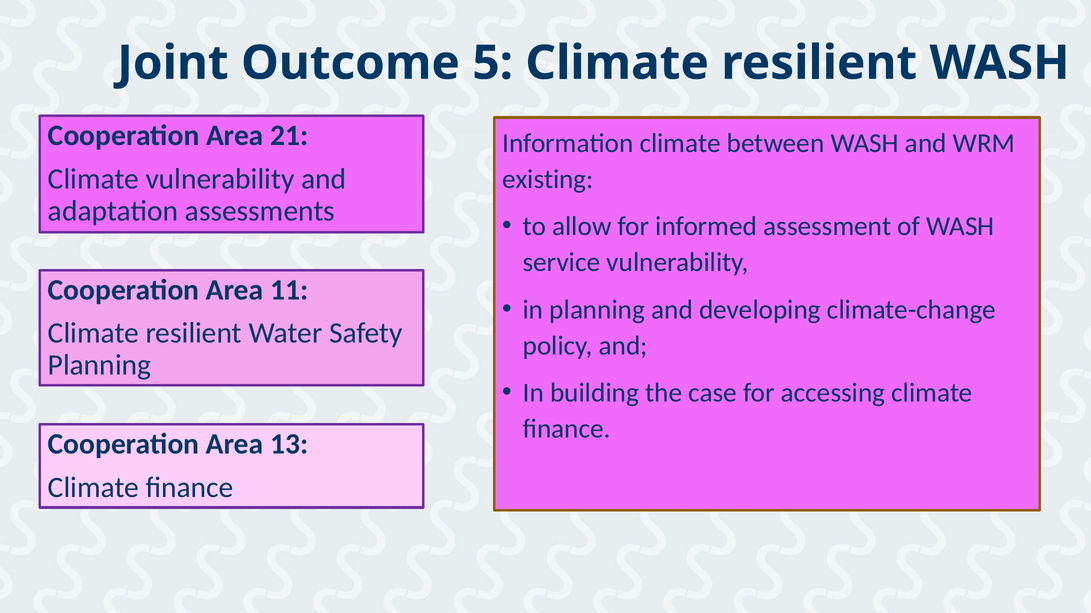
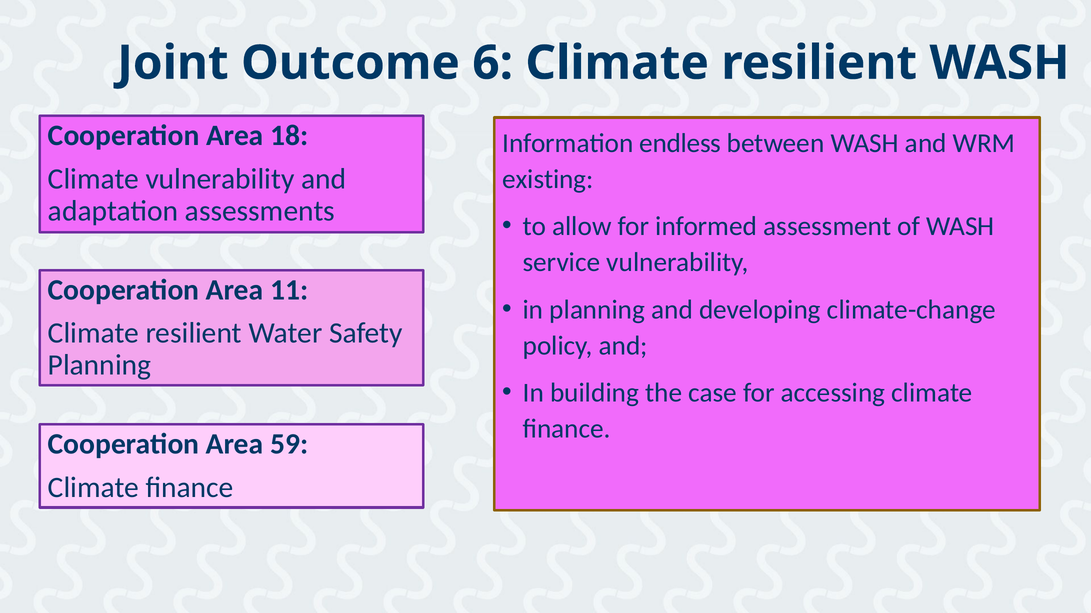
5: 5 -> 6 (493, 63)
21: 21 -> 18 (289, 136)
Information climate: climate -> endless (680, 143)
13: 13 -> 59 (289, 445)
